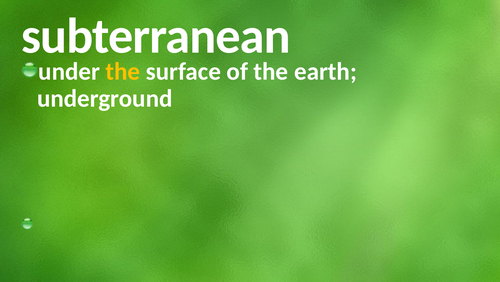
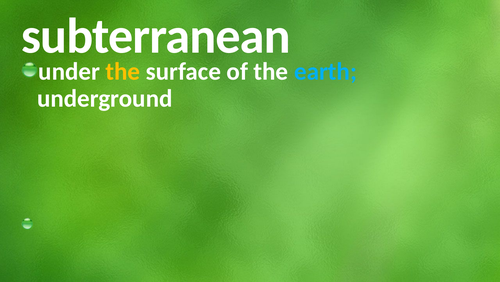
earth colour: white -> light blue (326, 71)
